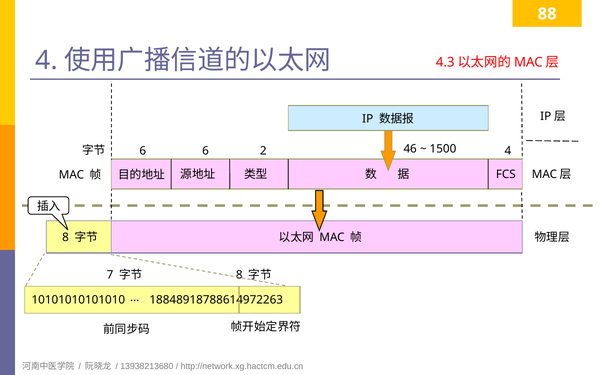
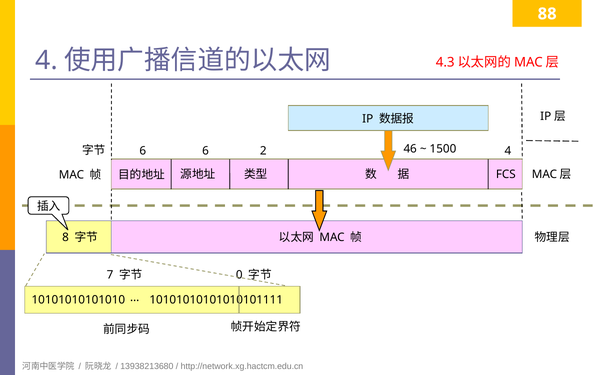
8: 8 -> 0 (239, 275)
18848918788614972263: 18848918788614972263 -> 10101010101010101111 (216, 300)
